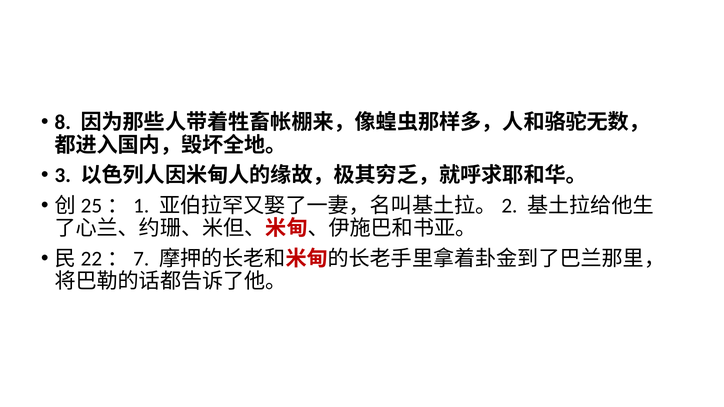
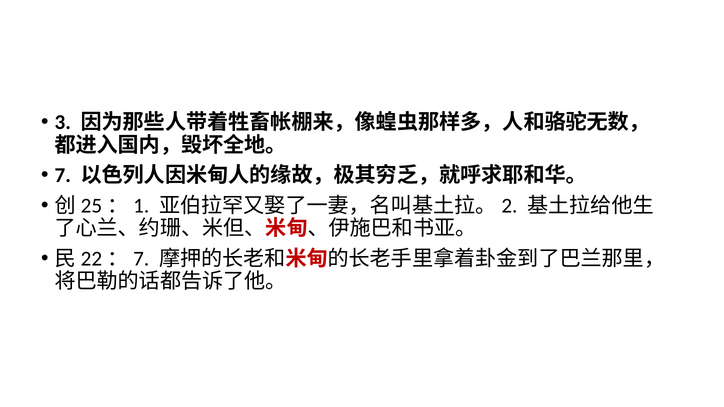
8: 8 -> 3 (63, 122)
3: 3 -> 7 (63, 175)
